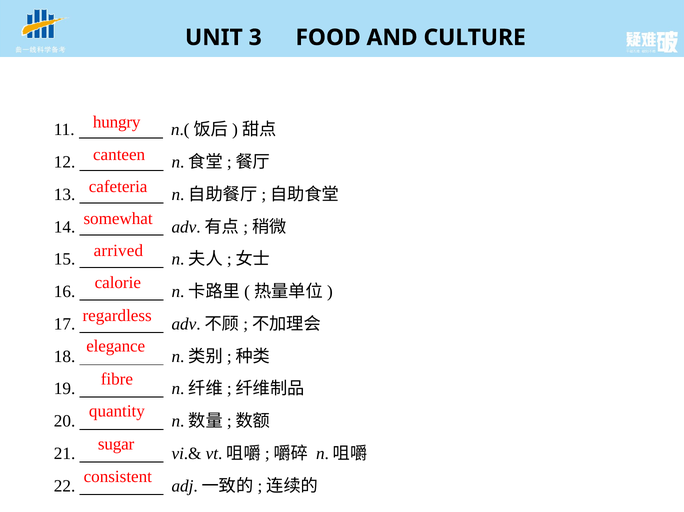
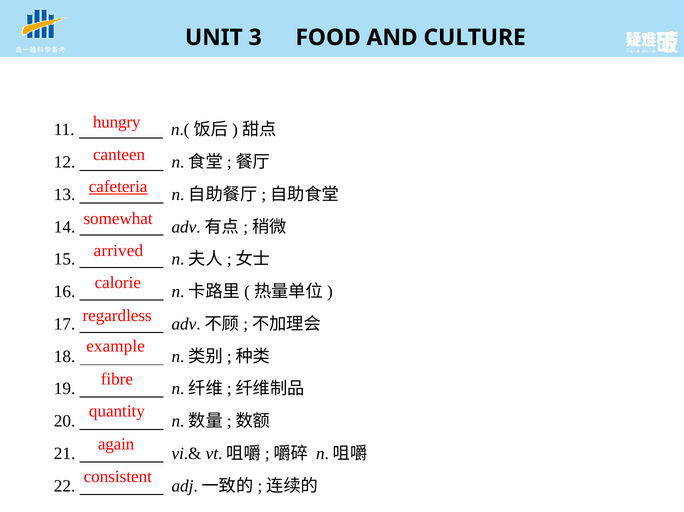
cafeteria underline: none -> present (118, 186)
elegance: elegance -> example (116, 346)
sugar: sugar -> again (116, 444)
